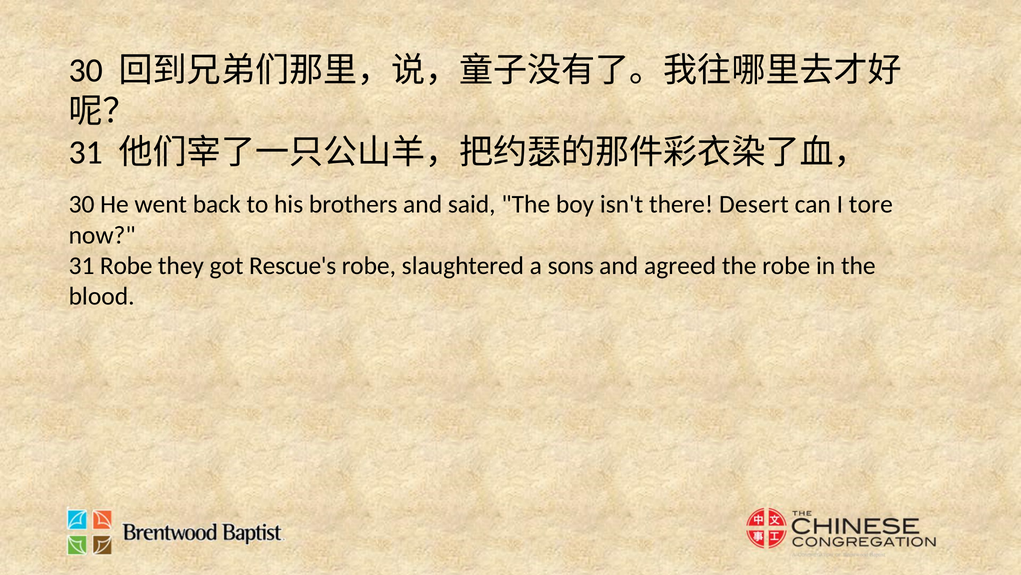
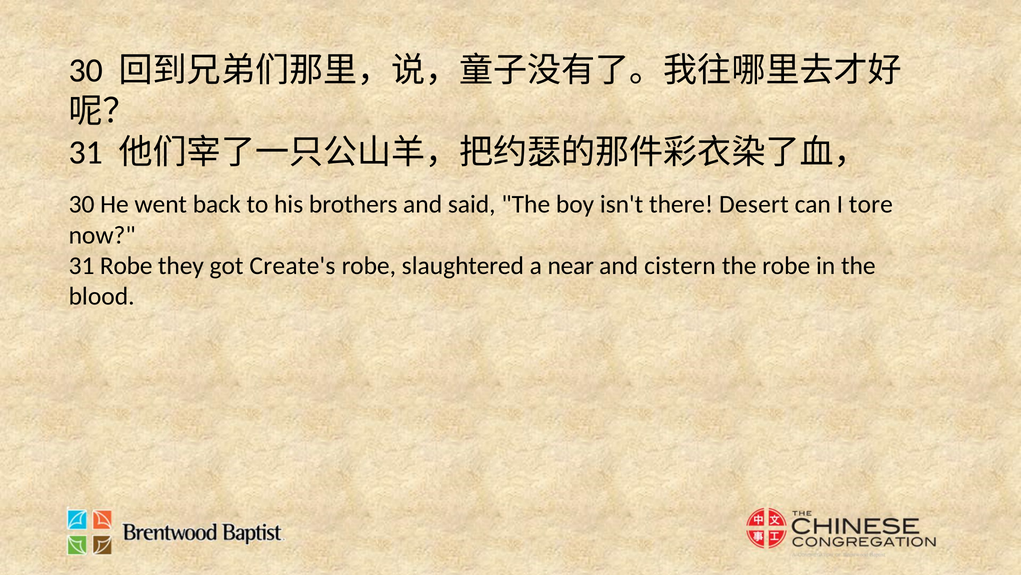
Rescue's: Rescue's -> Create's (292, 266)
sons: sons -> near (571, 266)
agreed: agreed -> cistern (680, 266)
